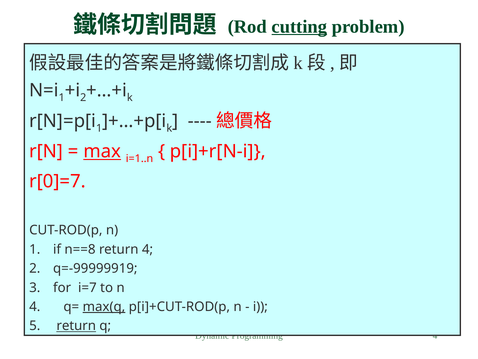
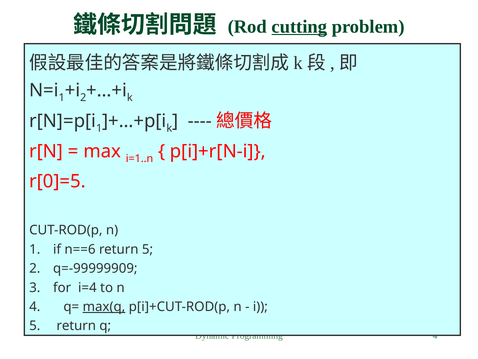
max underline: present -> none (102, 151)
r[0]=7: r[0]=7 -> r[0]=5 (58, 181)
n==8: n==8 -> n==6 (80, 249)
return 4: 4 -> 5 (148, 249)
q=-99999919: q=-99999919 -> q=-99999909 (95, 268)
i=7: i=7 -> i=4 (87, 287)
return underline: present -> none (76, 325)
